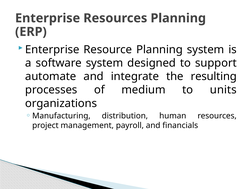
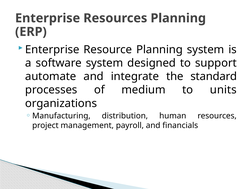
resulting: resulting -> standard (214, 76)
